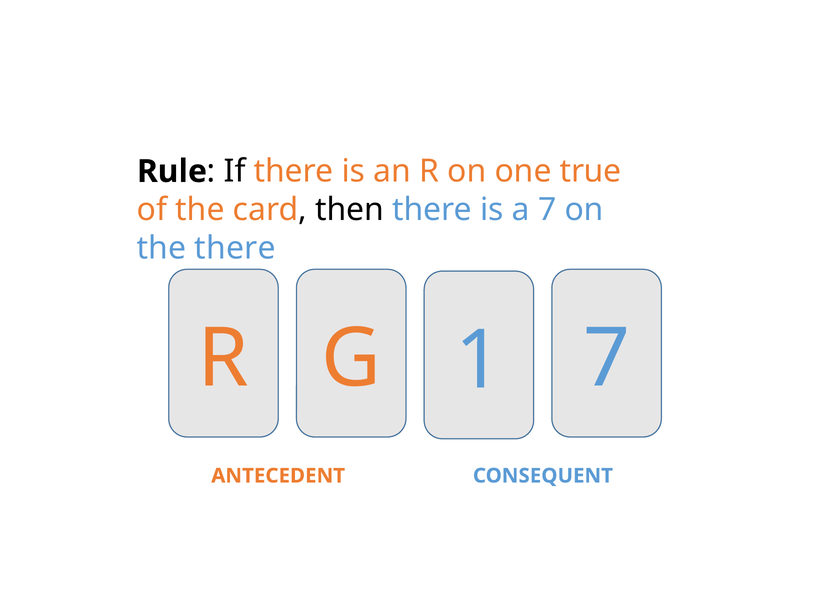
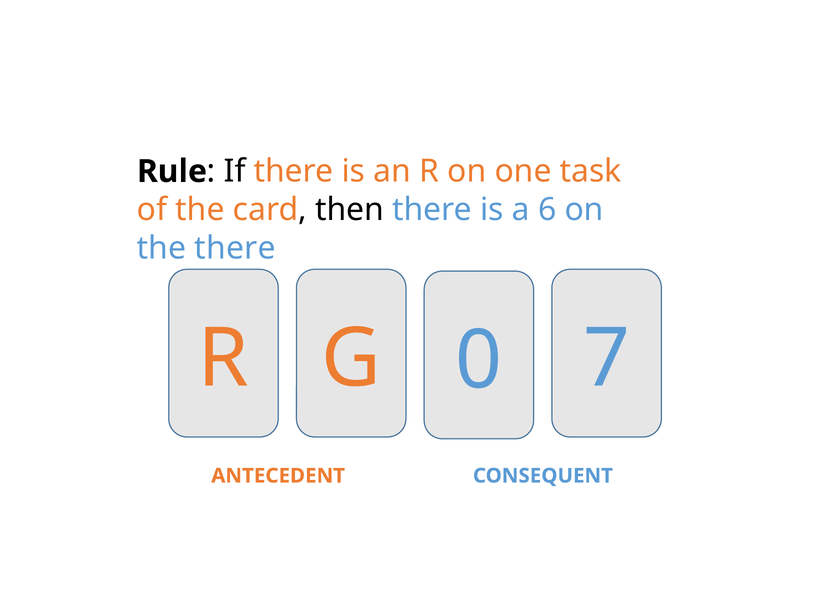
true: true -> task (591, 171)
a 7: 7 -> 6 (547, 210)
1: 1 -> 0 (479, 361)
